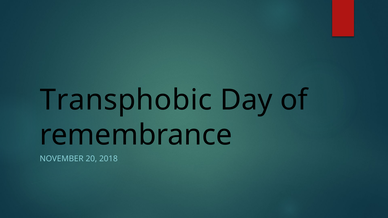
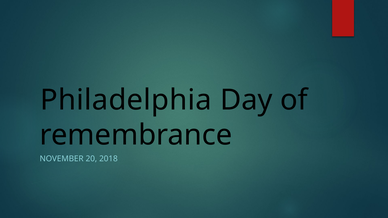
Transphobic: Transphobic -> Philadelphia (126, 100)
